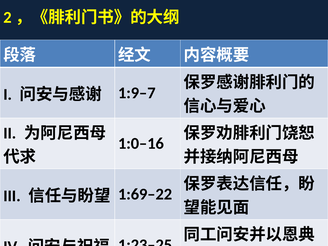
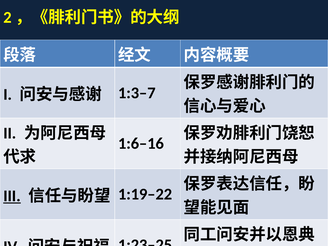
1:9–7: 1:9–7 -> 1:3–7 (137, 93)
1:0–16: 1:0–16 -> 1:6–16 (141, 144)
III underline: none -> present (12, 196)
1:69–22: 1:69–22 -> 1:19–22 (145, 194)
